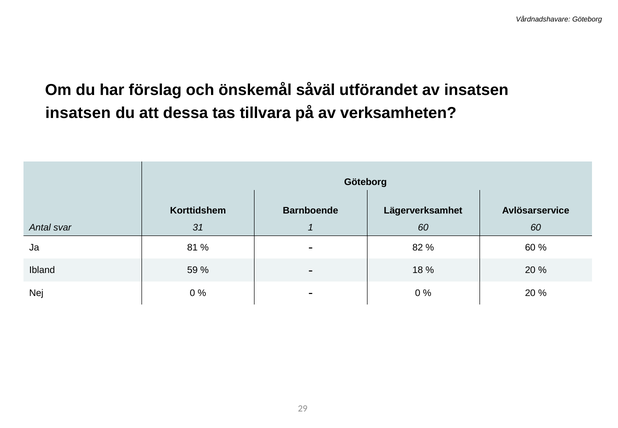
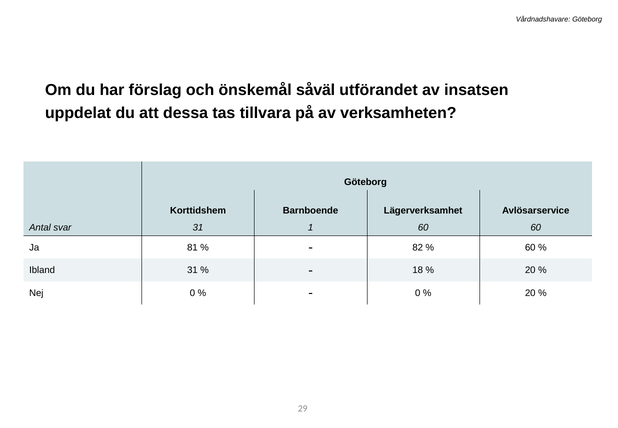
insatsen: insatsen -> uppdelat (78, 113)
Ibland 59: 59 -> 31 (192, 270)
